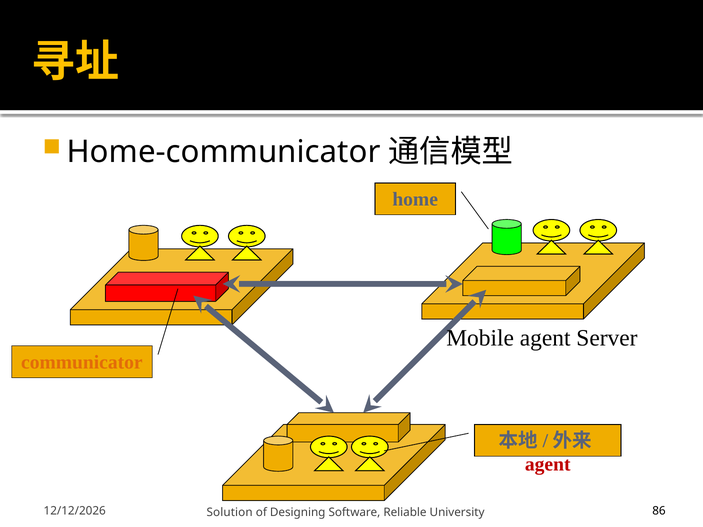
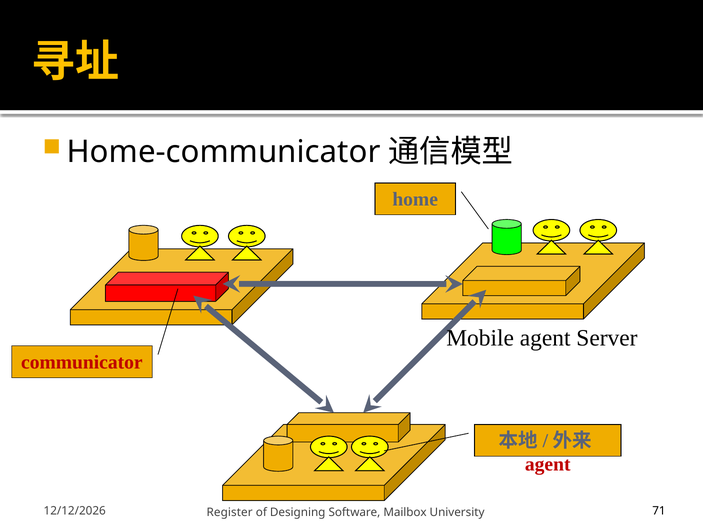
communicator colour: orange -> red (82, 362)
Solution: Solution -> Register (230, 513)
Reliable: Reliable -> Mailbox (405, 513)
86: 86 -> 71 (659, 511)
